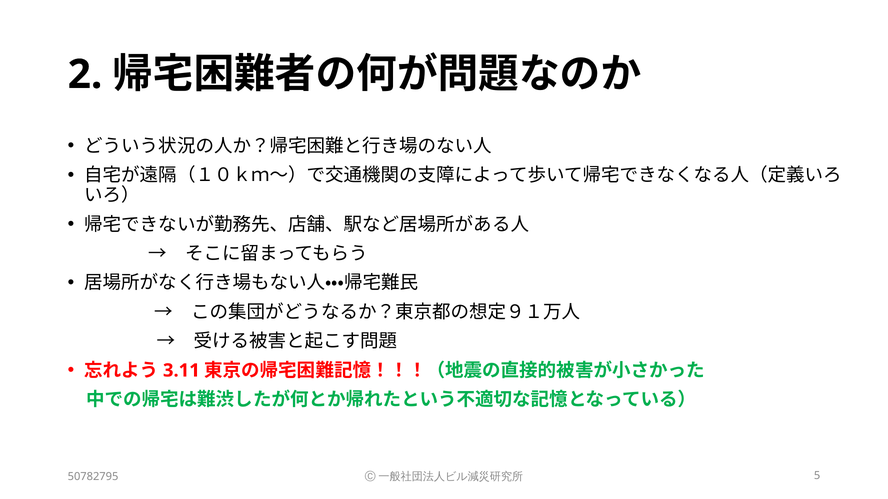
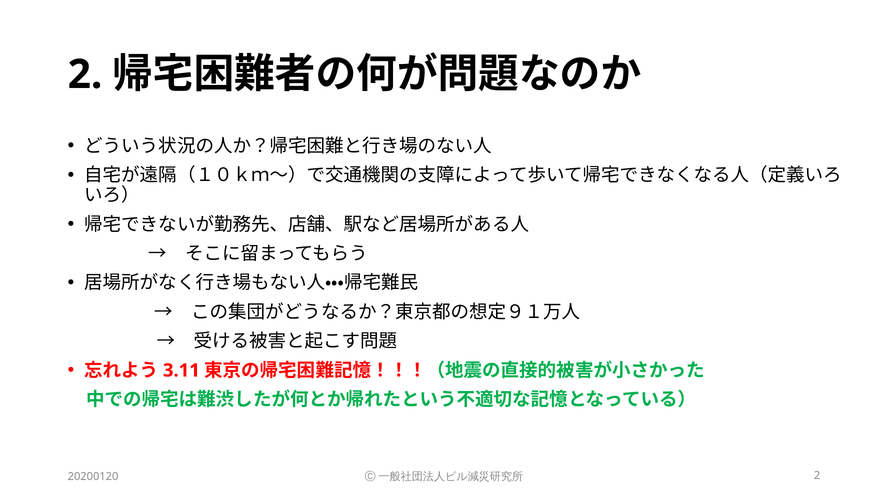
50782795: 50782795 -> 20200120 (93, 477)
5: 5 -> 2 (817, 476)
